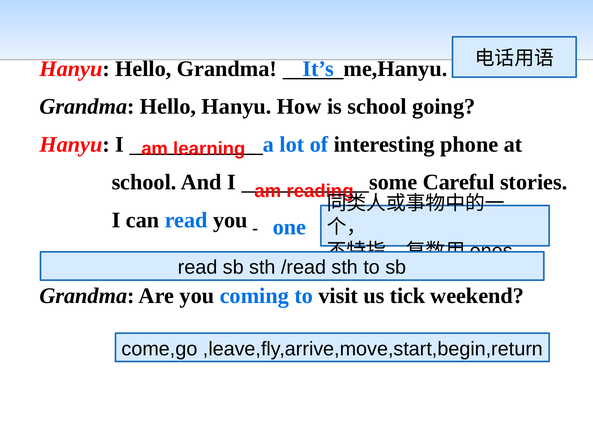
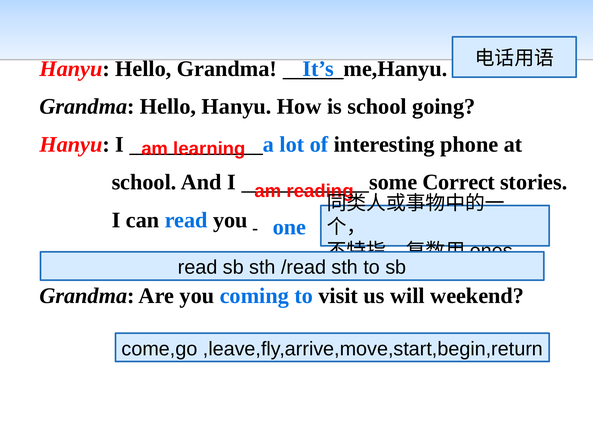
Careful: Careful -> Correct (459, 182)
tick: tick -> will (407, 296)
